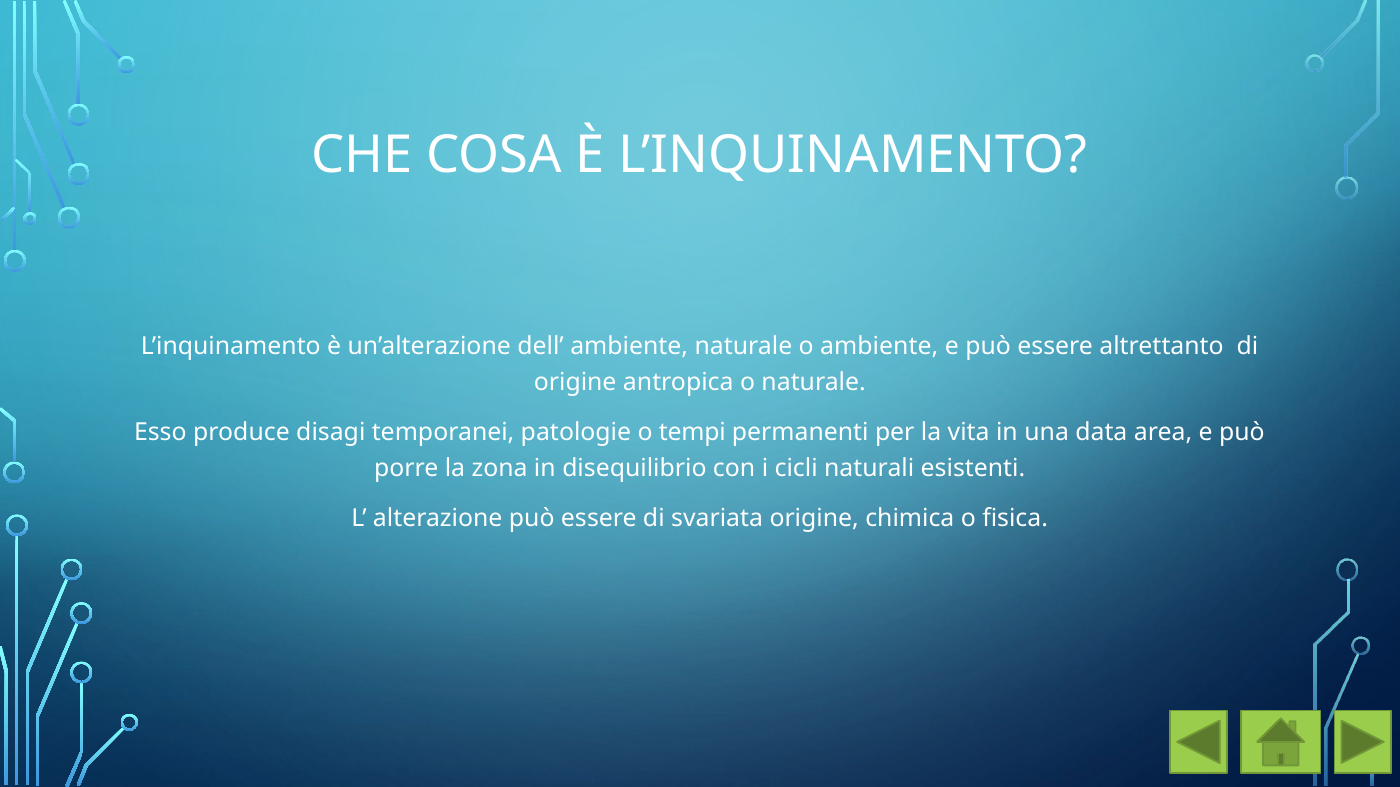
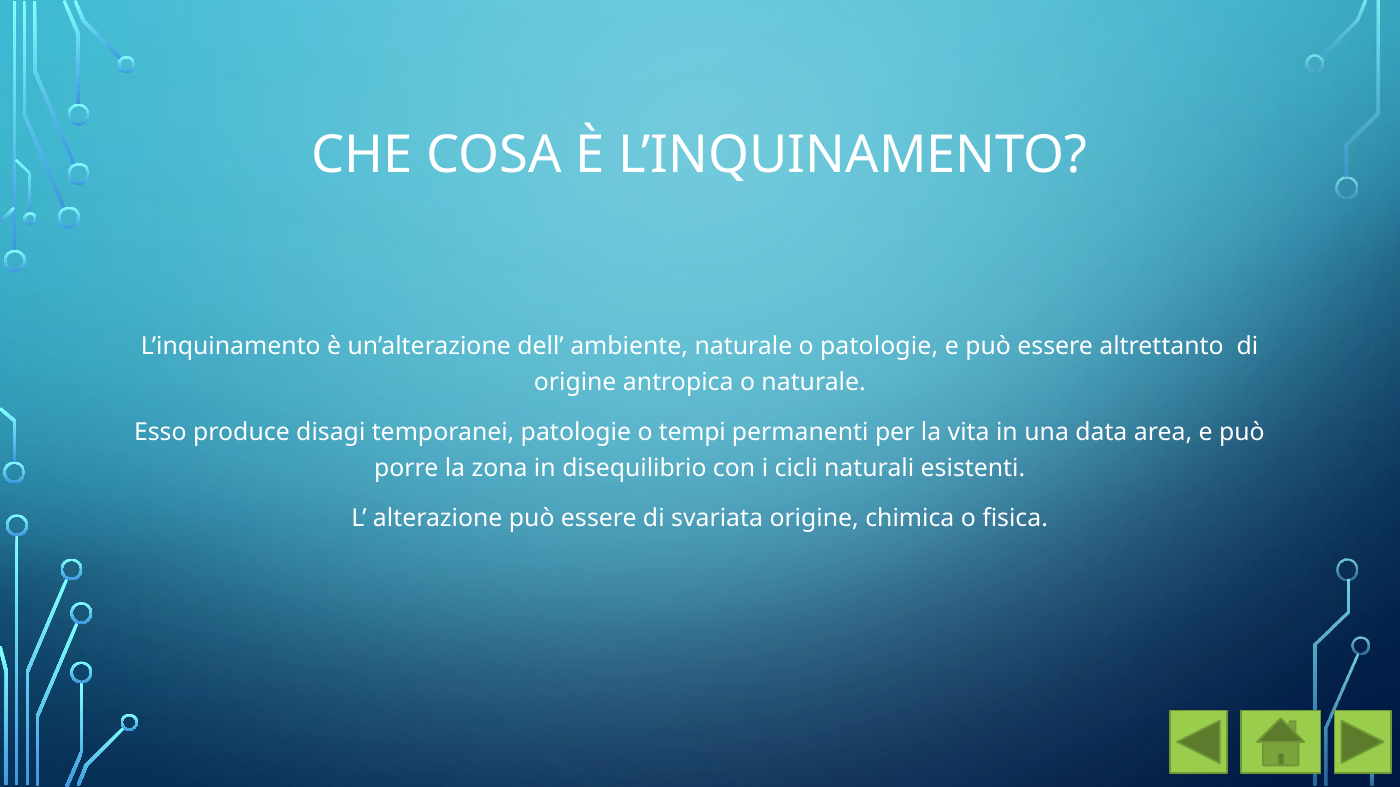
o ambiente: ambiente -> patologie (879, 347)
